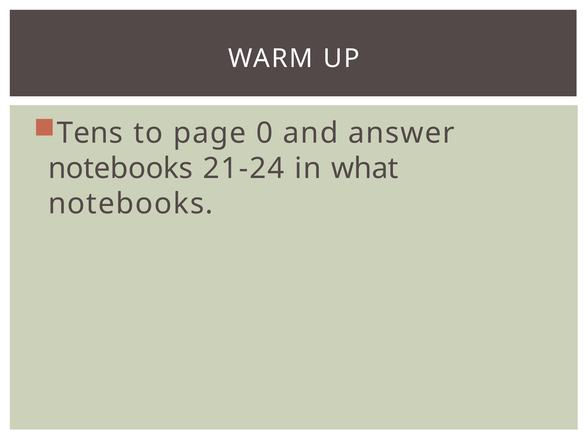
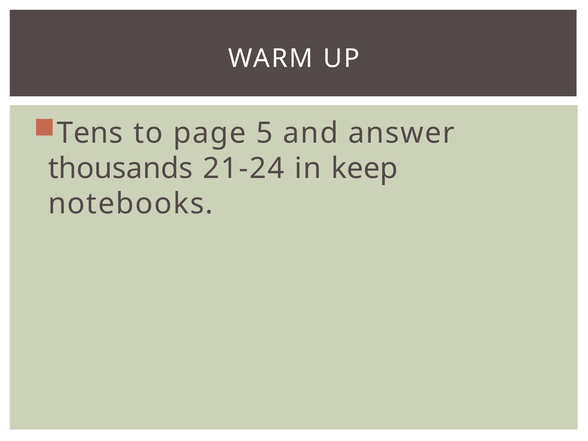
0: 0 -> 5 (264, 133)
notebooks: notebooks -> thousands (120, 168)
what: what -> keep (365, 168)
